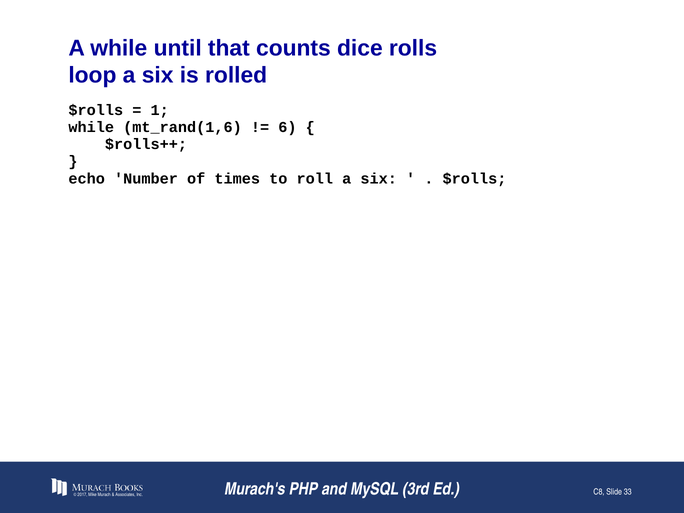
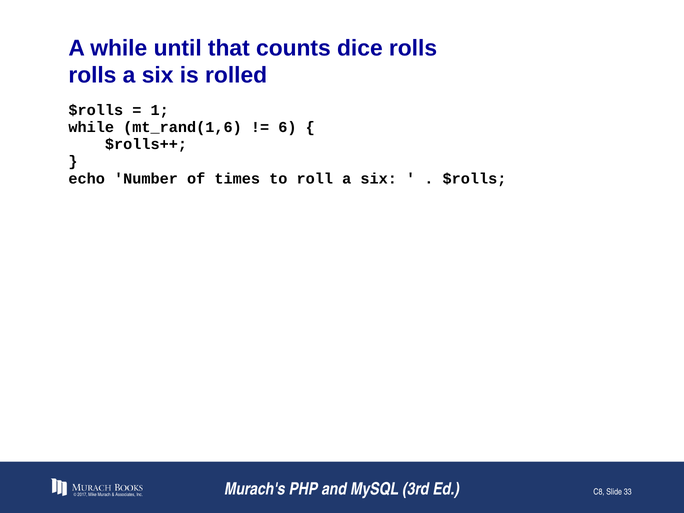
loop: loop -> rolls (92, 75)
